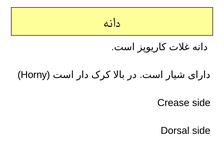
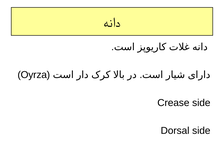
Horny: Horny -> Oyrza (34, 75)
